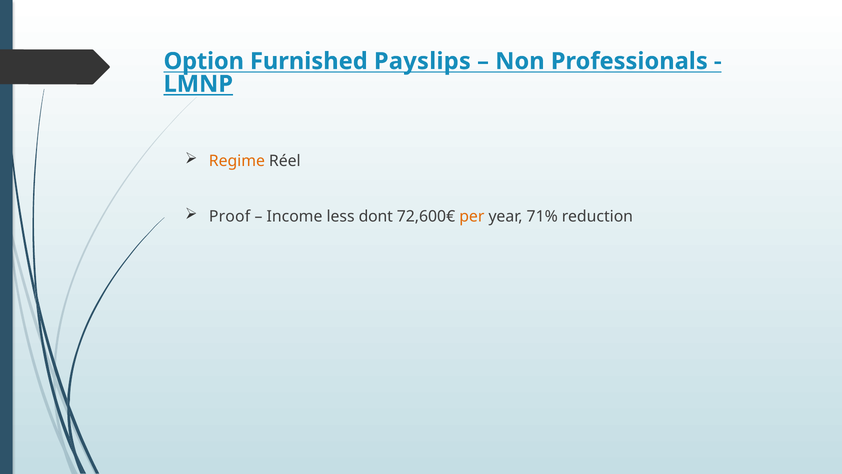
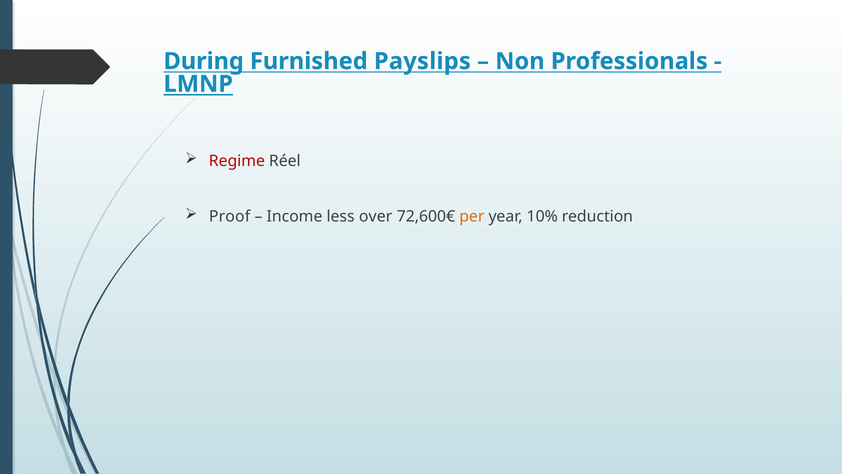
Option: Option -> During (204, 61)
Regime colour: orange -> red (237, 161)
dont: dont -> over (376, 217)
71%: 71% -> 10% (542, 217)
